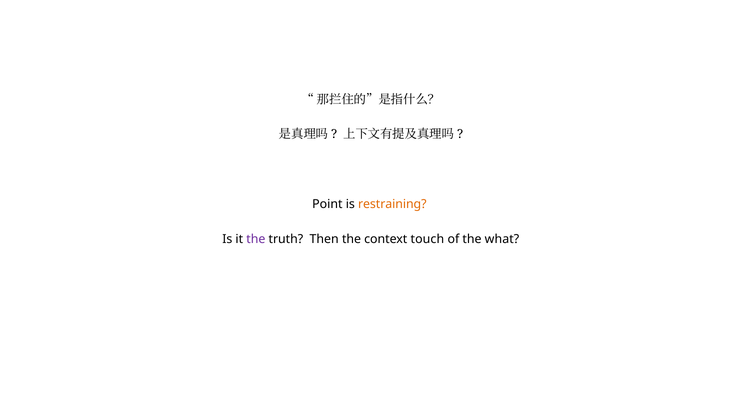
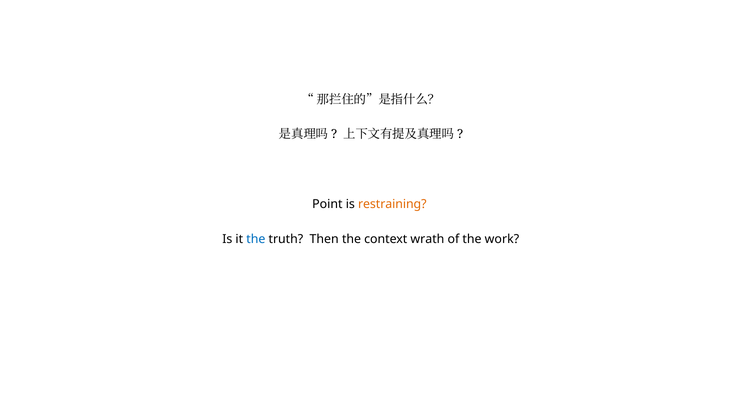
the colour: purple -> blue (256, 239)
touch: touch -> wrath (427, 239)
what: what -> work (502, 239)
